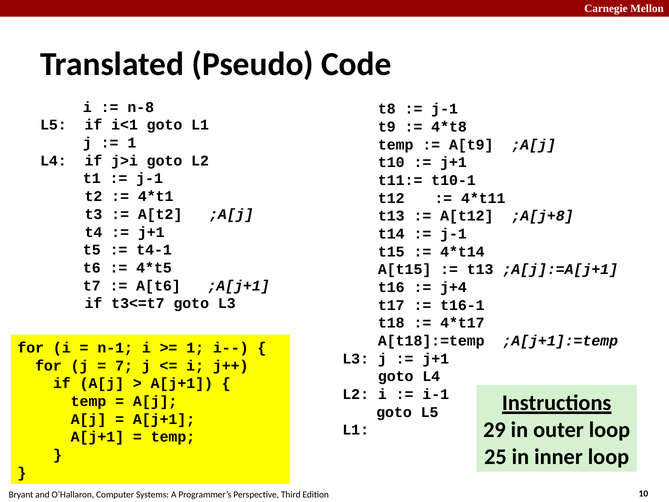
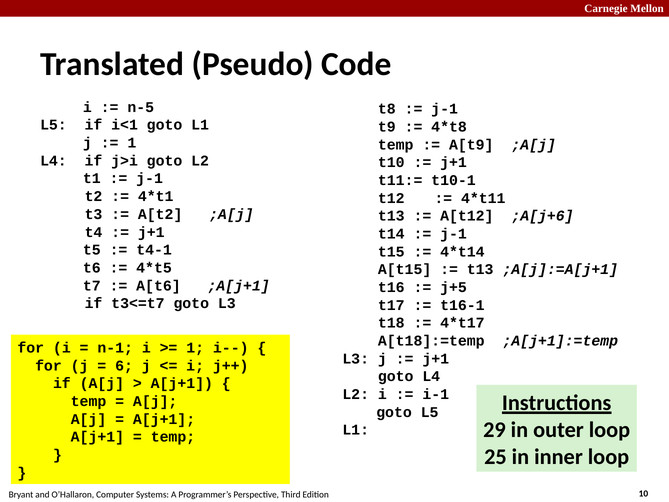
n-8: n-8 -> n-5 (141, 107)
;A[j+8: ;A[j+8 -> ;A[j+6 (543, 216)
j+4: j+4 -> j+5 (454, 287)
7: 7 -> 6 (124, 366)
